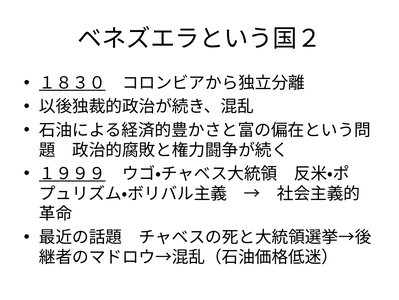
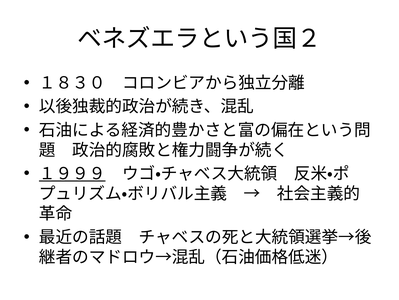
１８３０ underline: present -> none (72, 83)
